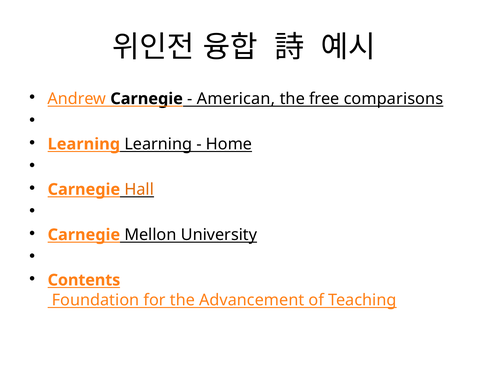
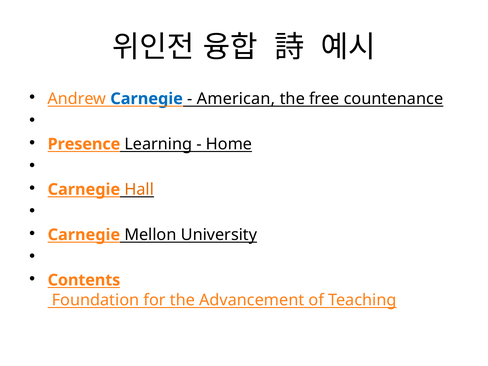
Carnegie colour: black -> blue (147, 99)
comparisons: comparisons -> countenance (393, 99)
Learning: Learning -> Presence (84, 144)
